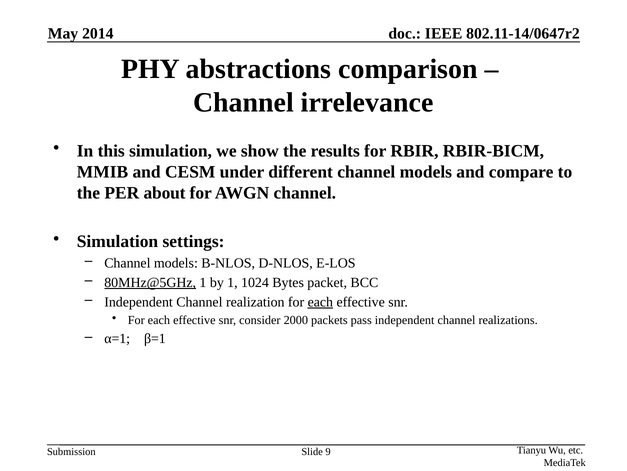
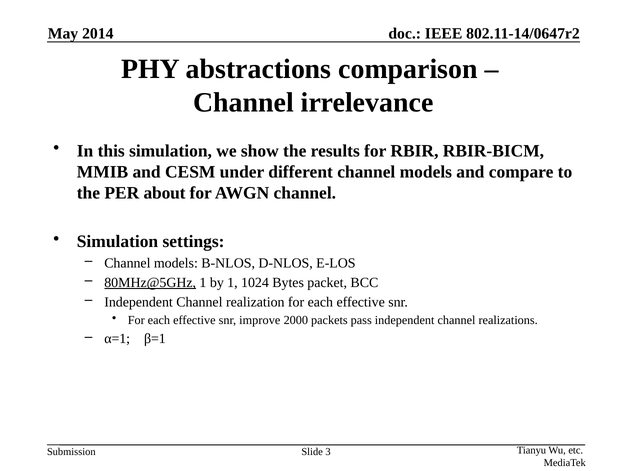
each underline: present -> none (320, 302)
consider: consider -> improve (260, 320)
9: 9 -> 3 (328, 451)
